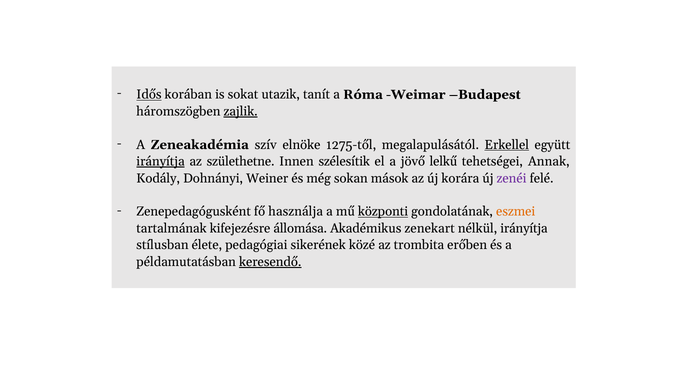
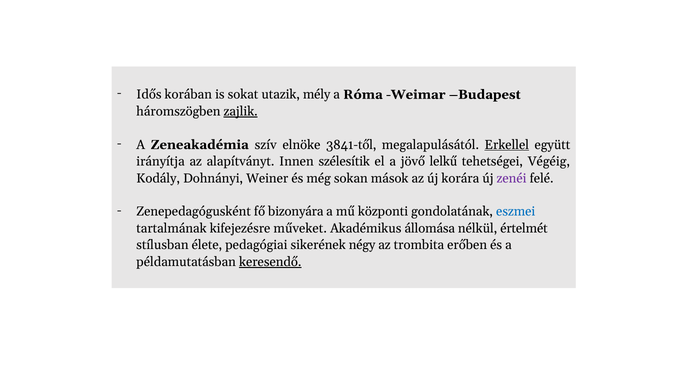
Idős underline: present -> none (149, 94)
tanít: tanít -> mély (317, 94)
1275-től: 1275-től -> 3841-től (351, 145)
irányítja underline: present -> none (161, 161)
születhetne: születhetne -> alapítványt (241, 161)
Annak: Annak -> Végéig (549, 161)
használja: használja -> bizonyára (296, 211)
központi underline: present -> none (383, 211)
eszmei colour: orange -> blue (516, 211)
állomása: állomása -> műveket (300, 228)
zenekart: zenekart -> állomása (430, 228)
nélkül irányítja: irányítja -> értelmét (524, 228)
közé: közé -> négy (362, 245)
